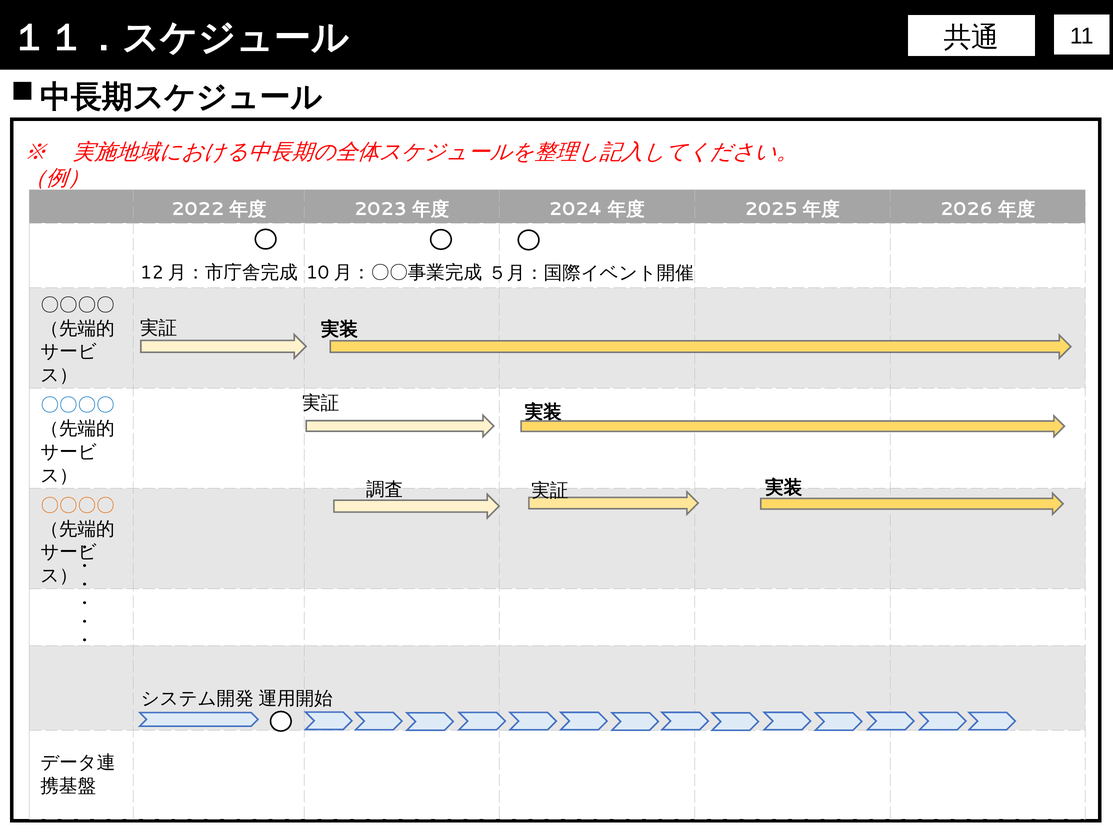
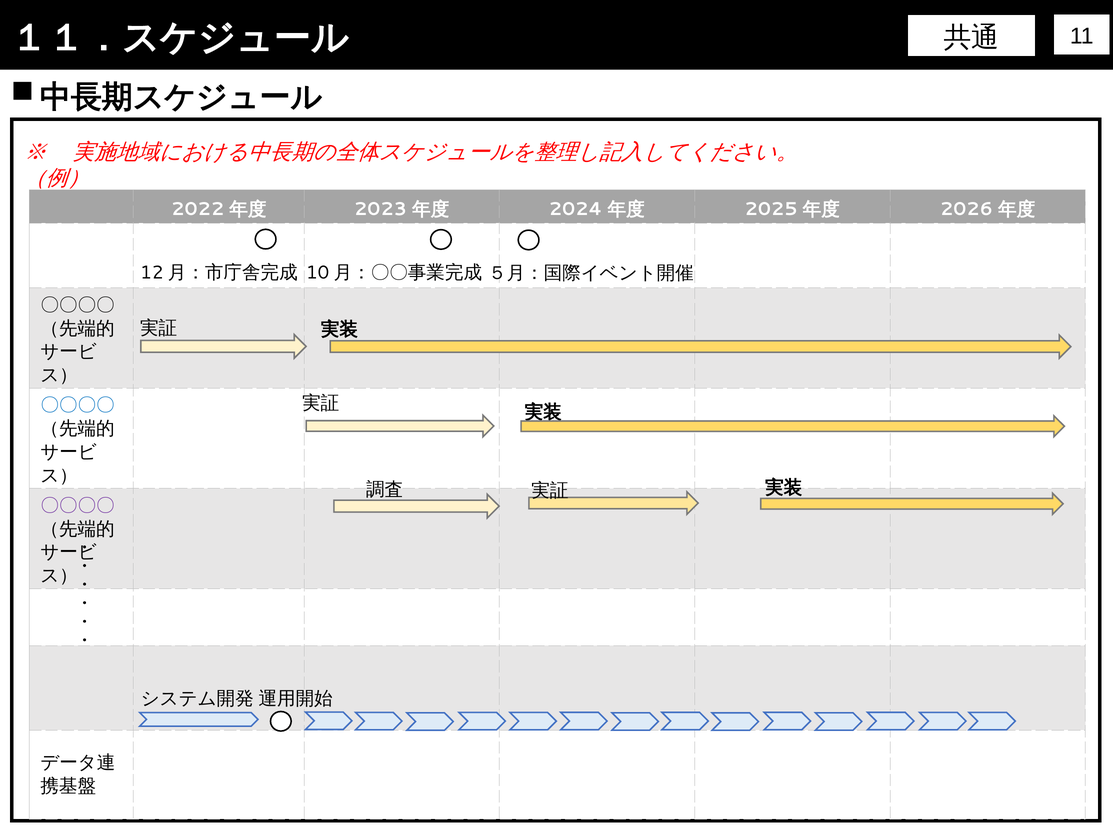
〇〇〇〇 colour: orange -> purple (78, 505)
